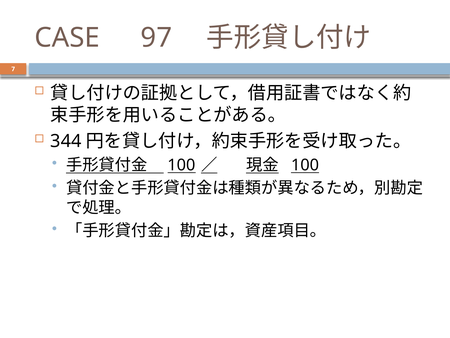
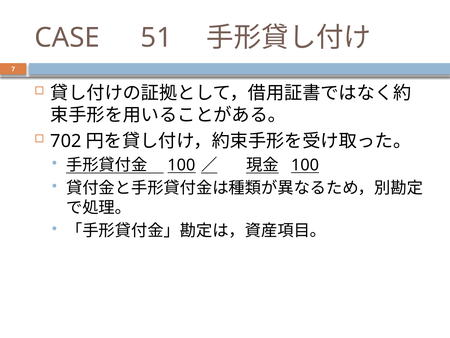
97: 97 -> 51 (156, 38)
344: 344 -> 702 (66, 141)
